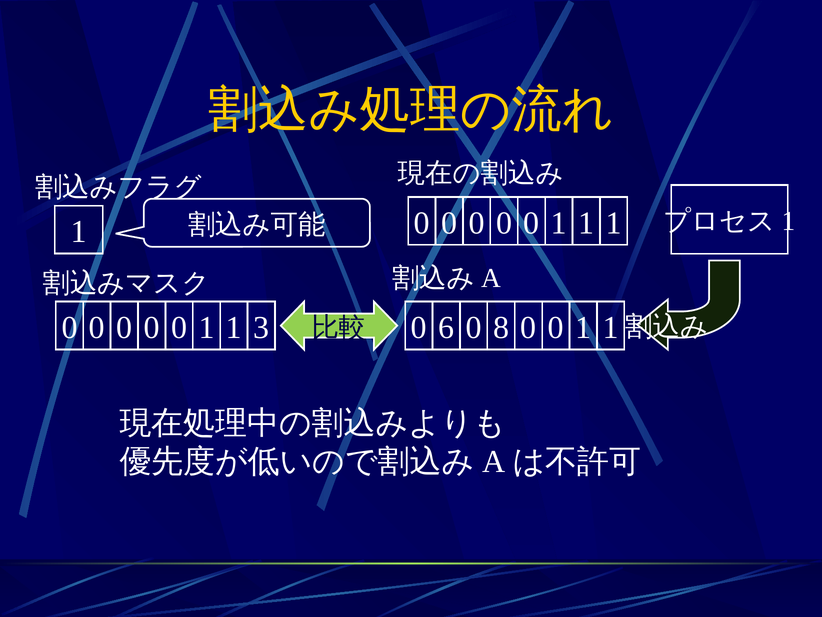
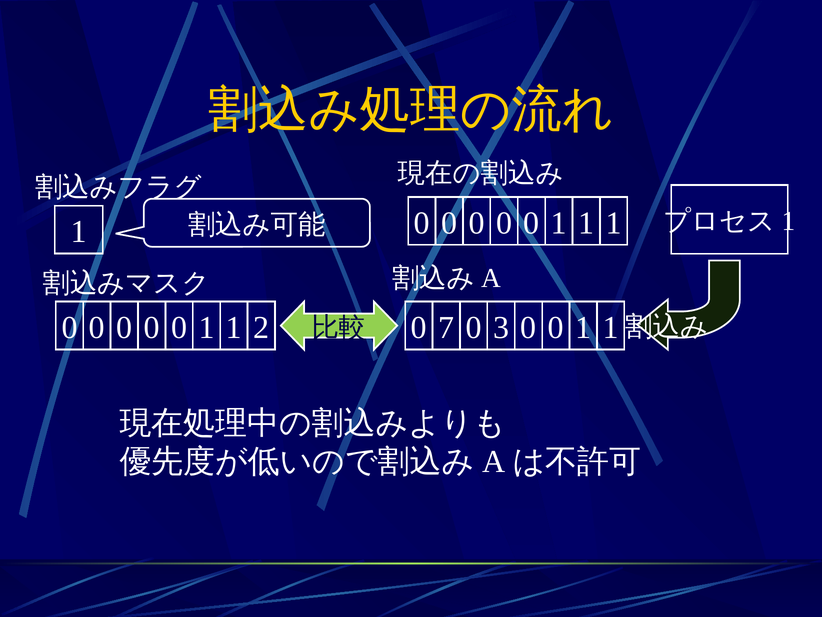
3: 3 -> 2 (261, 328)
6: 6 -> 7 (446, 328)
8: 8 -> 3 (501, 328)
